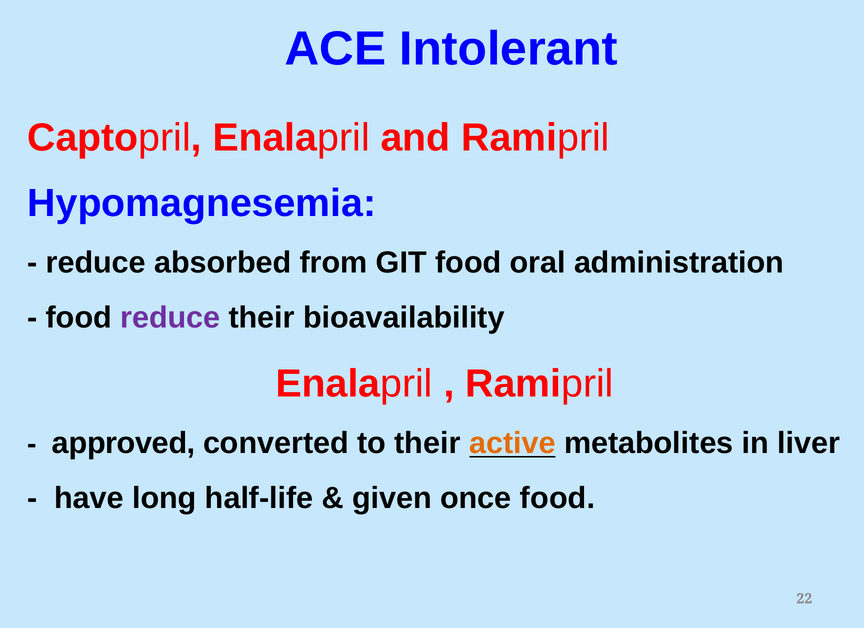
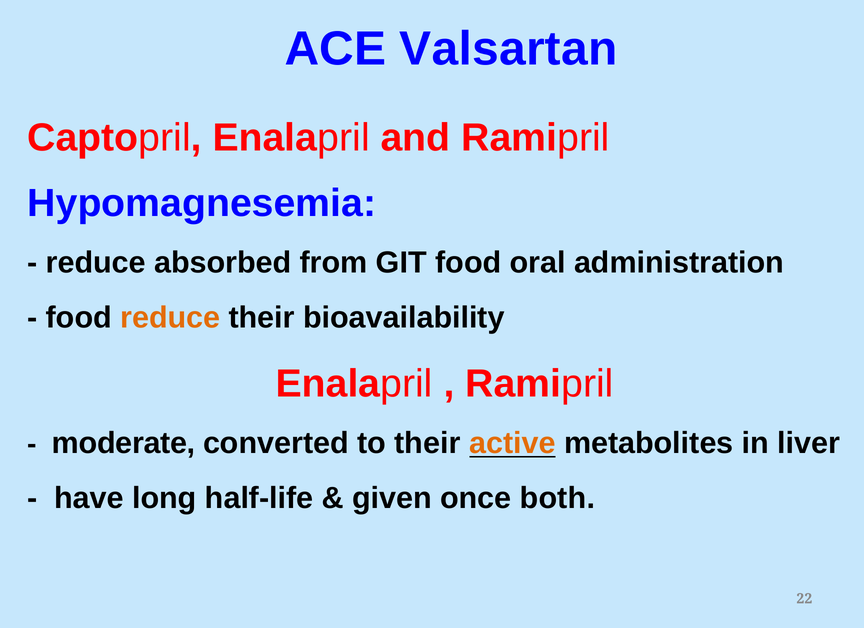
Intolerant: Intolerant -> Valsartan (508, 49)
reduce colour: purple -> orange (170, 318)
approved: approved -> moderate (124, 444)
once food: food -> both (557, 499)
